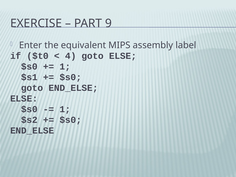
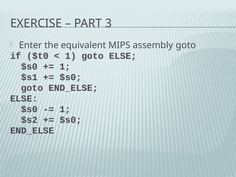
9: 9 -> 3 (108, 23)
assembly label: label -> goto (186, 45)
4: 4 -> 1 (71, 56)
